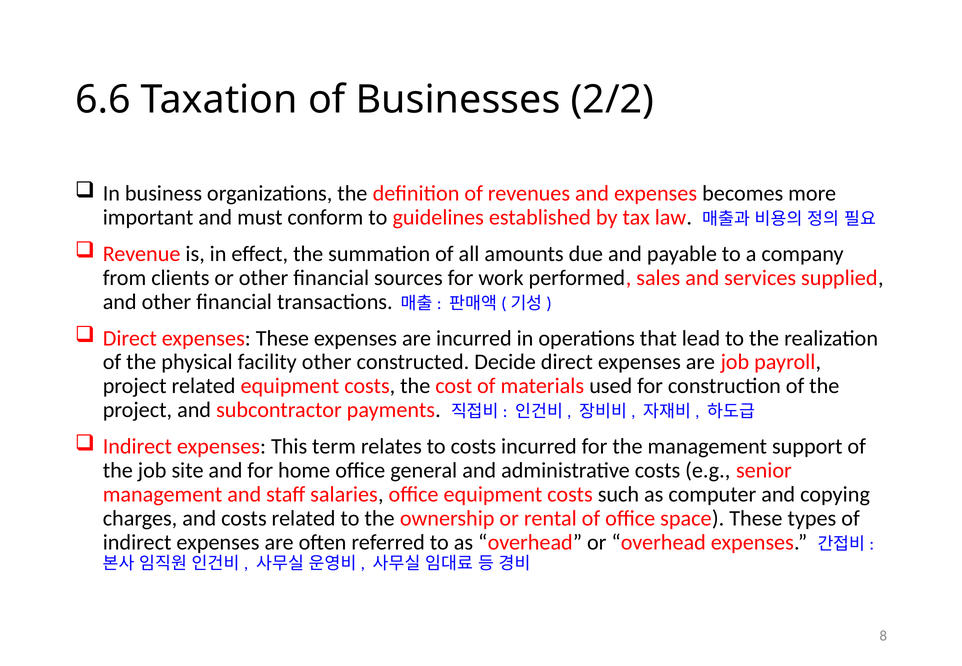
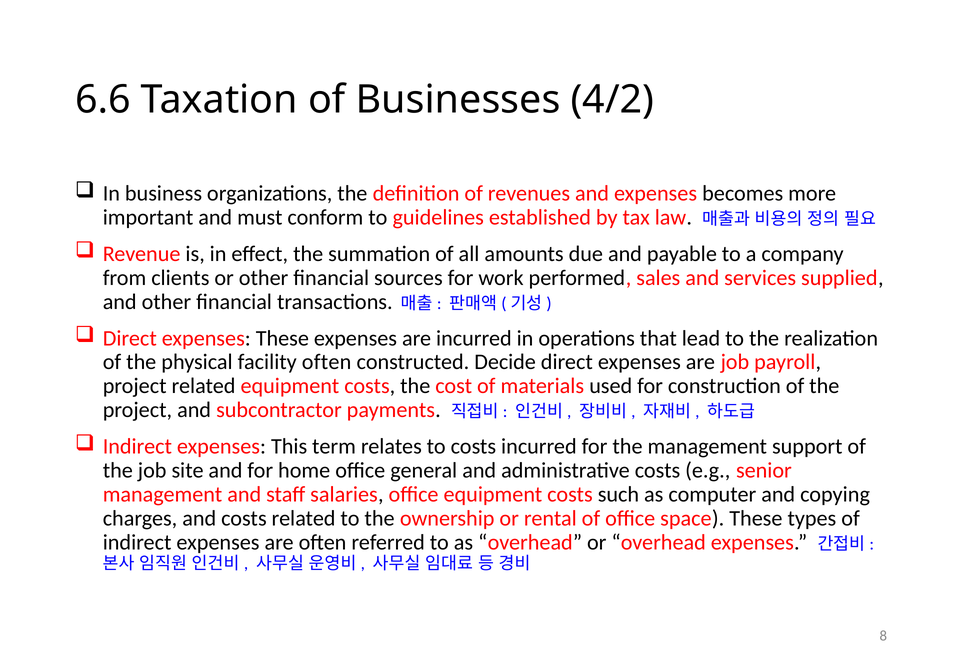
2/2: 2/2 -> 4/2 (612, 100)
facility other: other -> often (327, 362)
